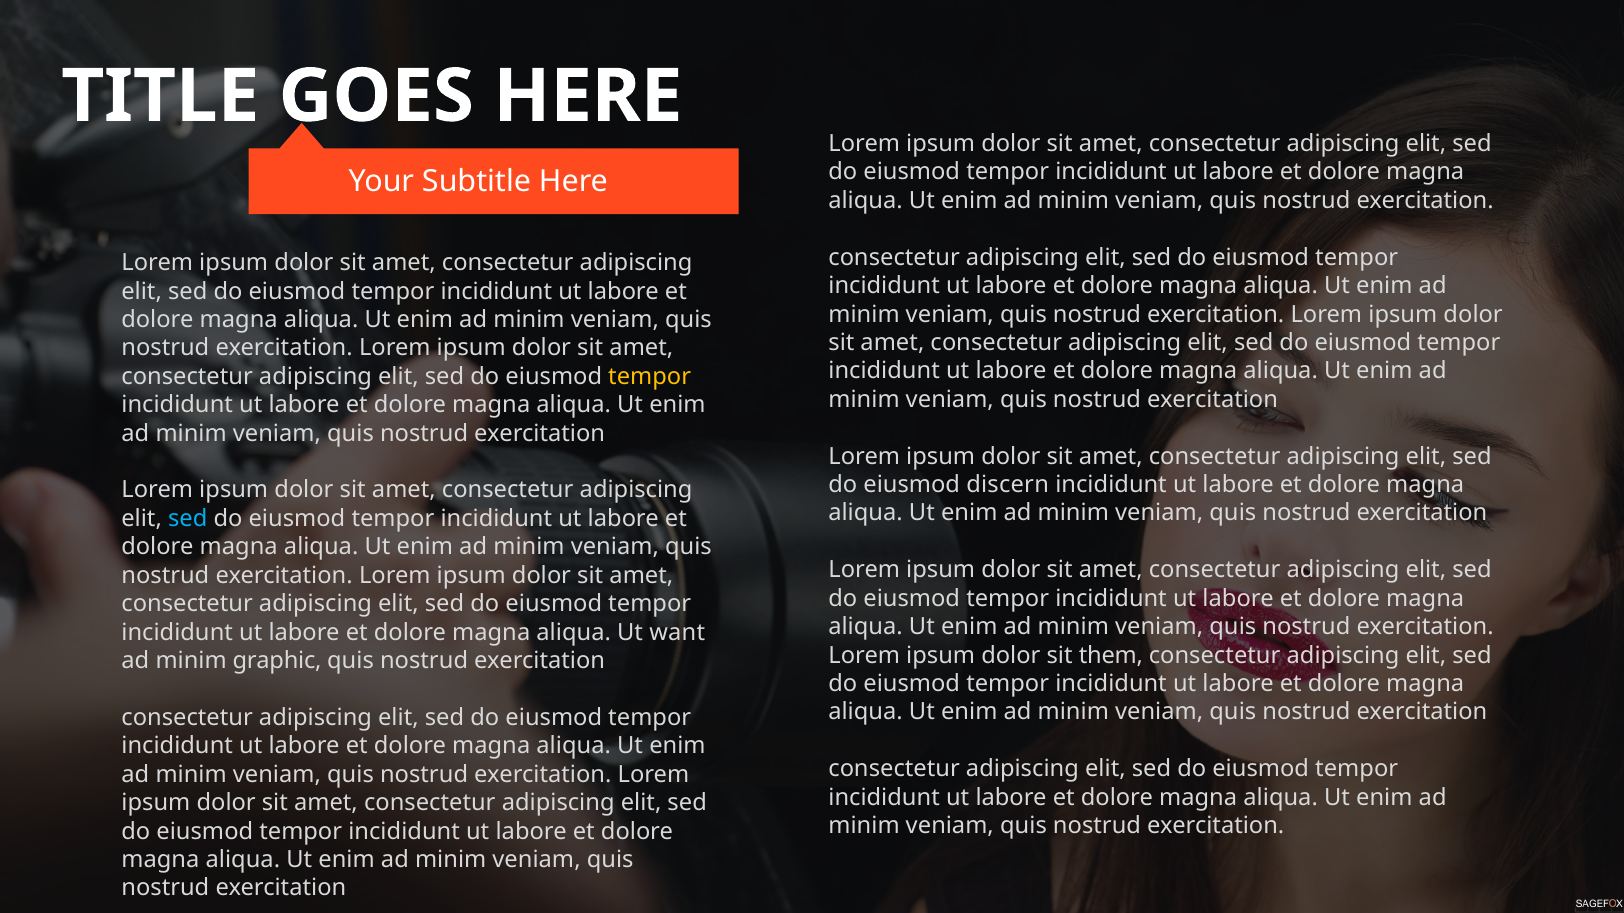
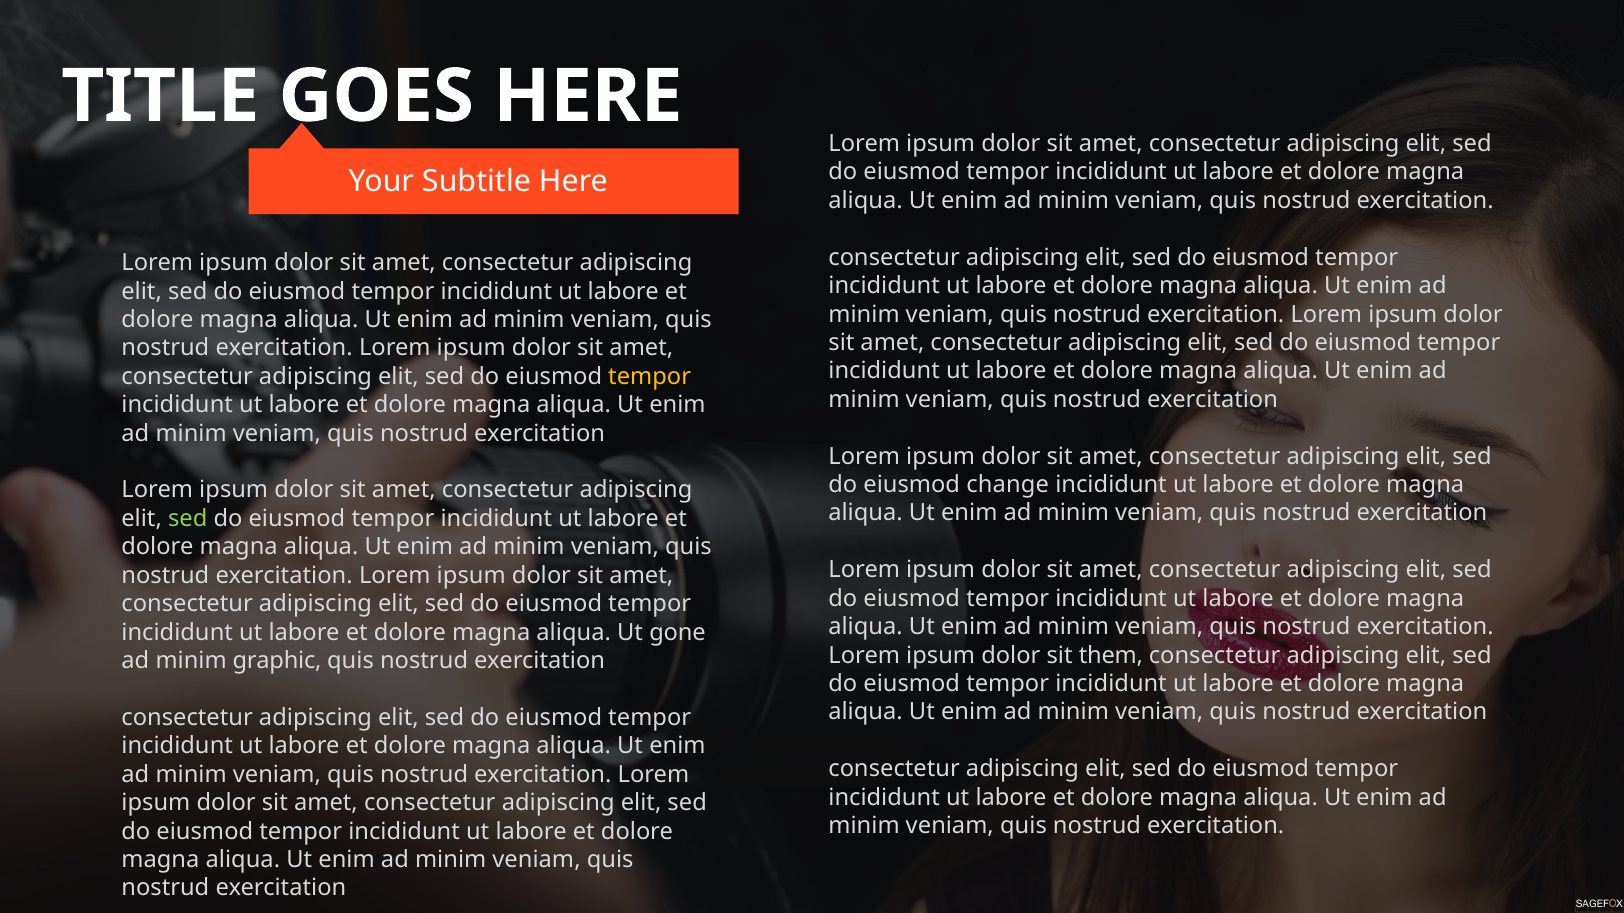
discern: discern -> change (1008, 485)
sed colour: light blue -> light green (188, 519)
want: want -> gone (677, 633)
